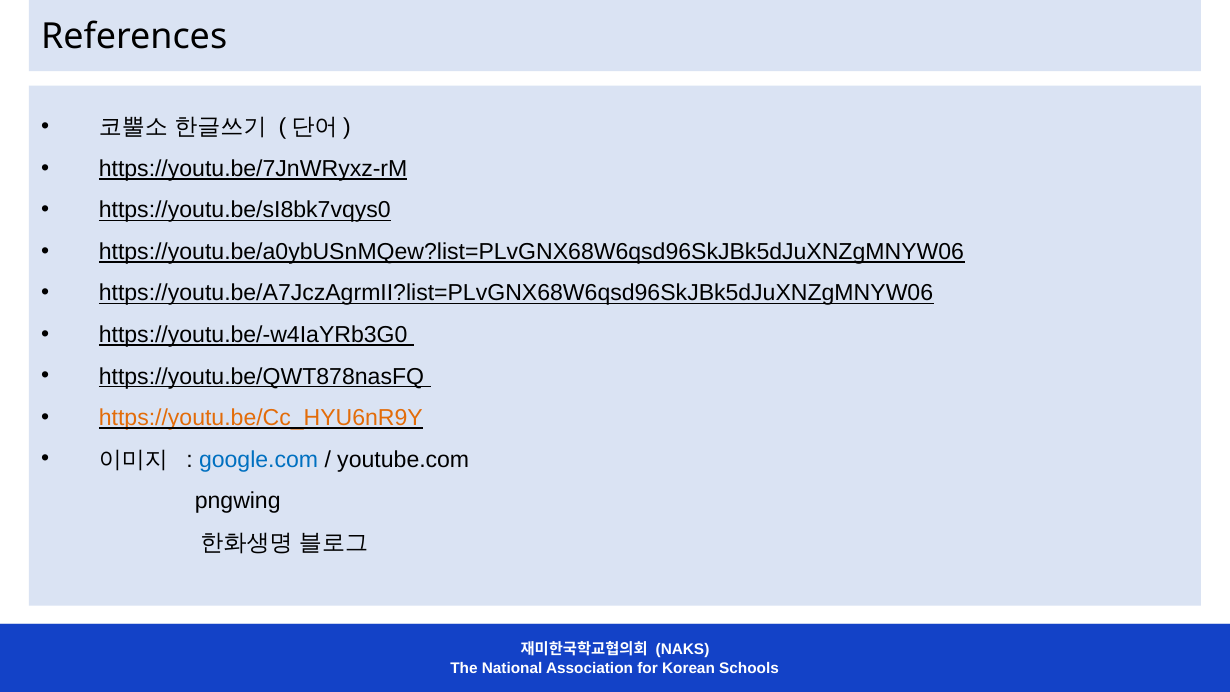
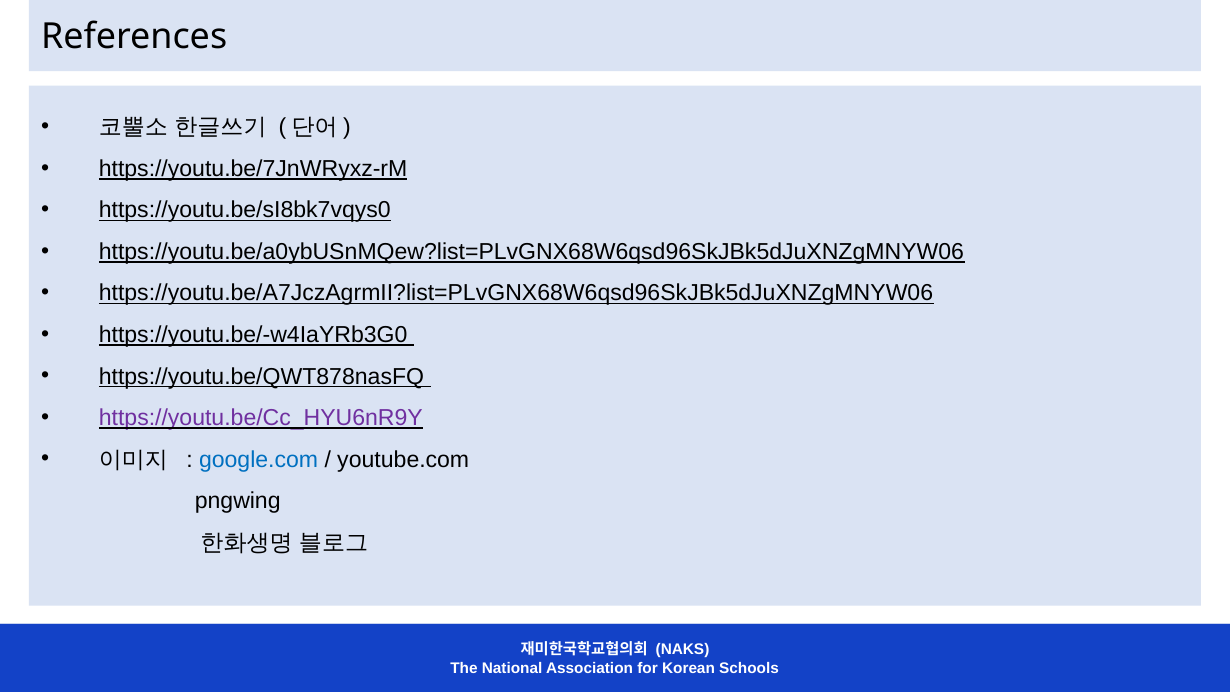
https://youtu.be/Cc_HYU6nR9Y colour: orange -> purple (261, 418)
